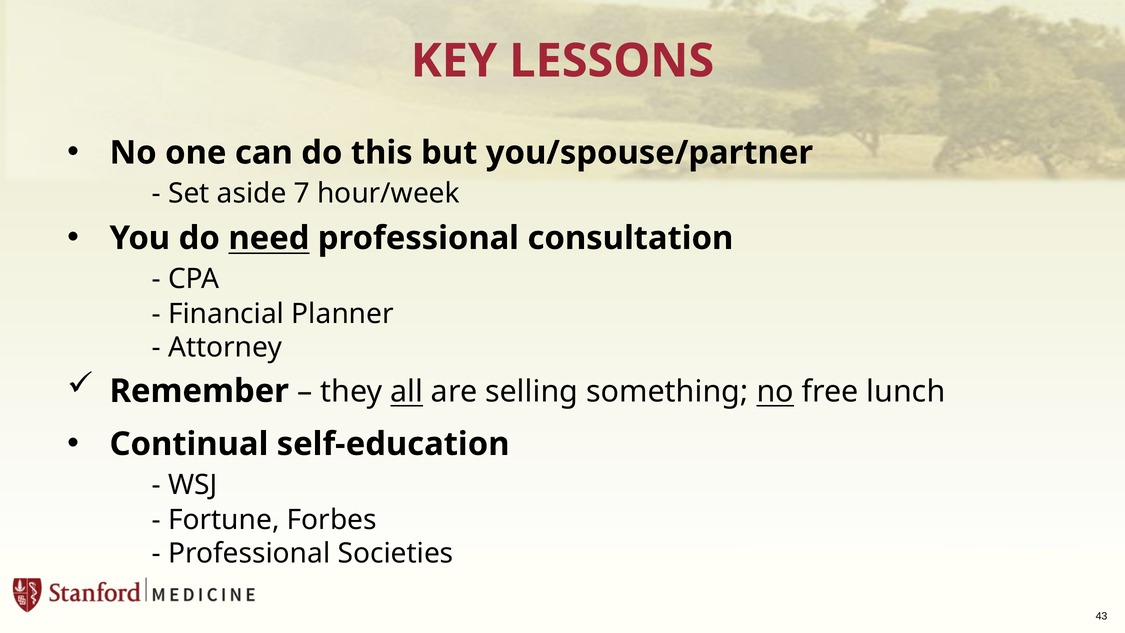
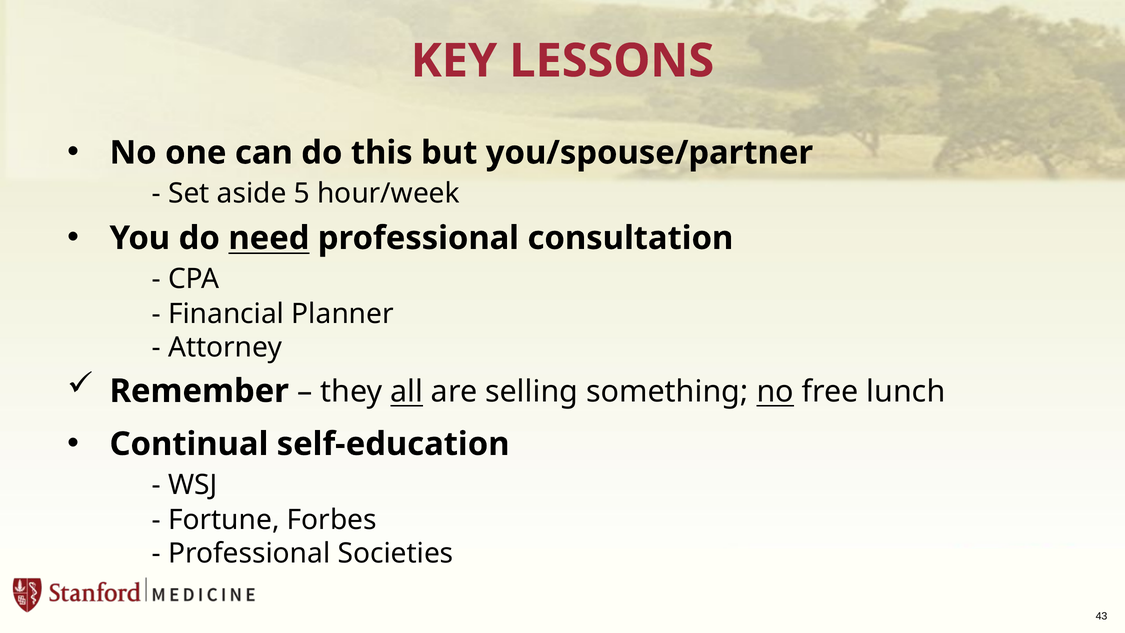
7: 7 -> 5 (302, 194)
